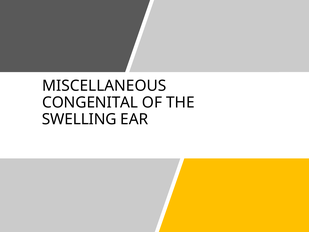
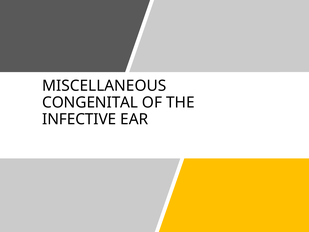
SWELLING: SWELLING -> INFECTIVE (79, 119)
